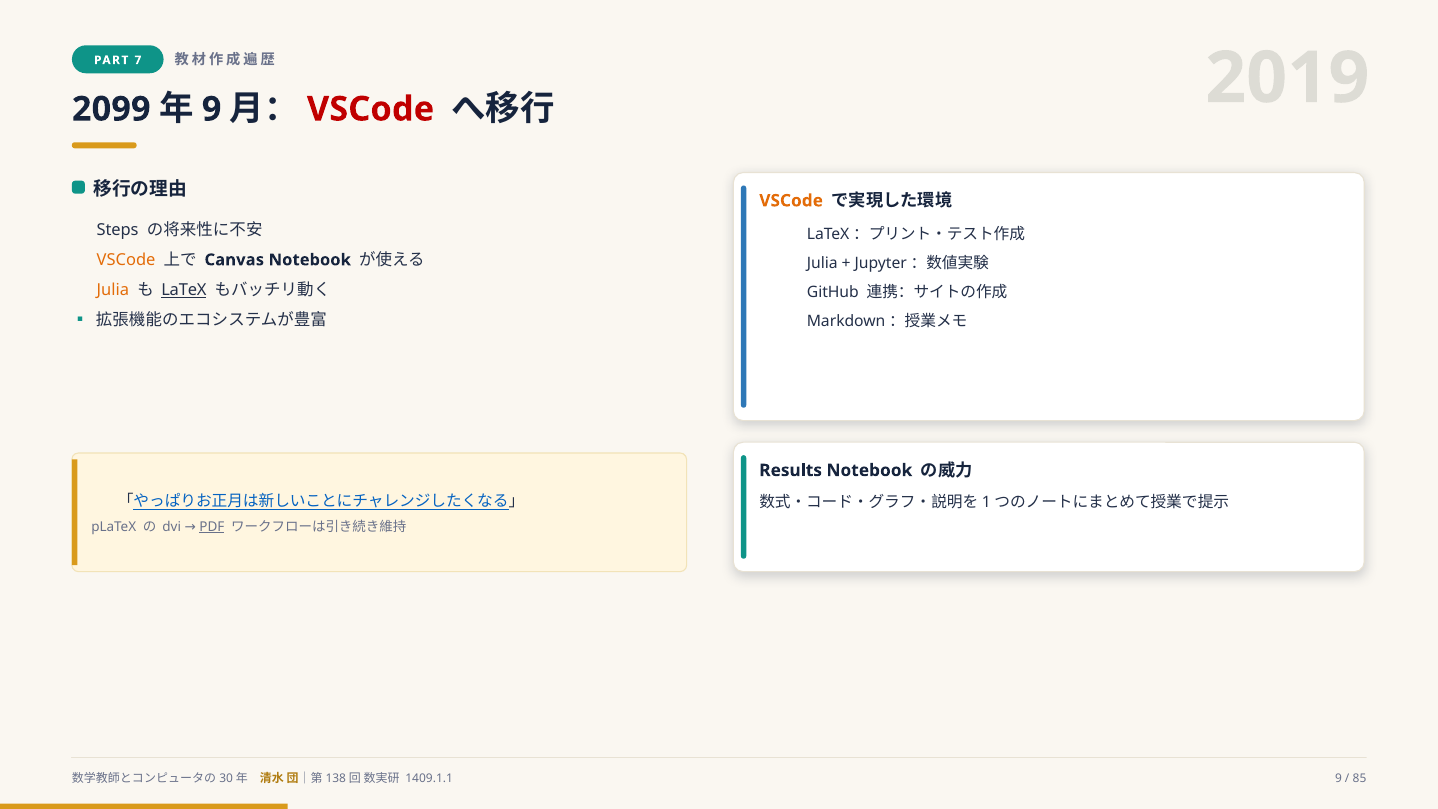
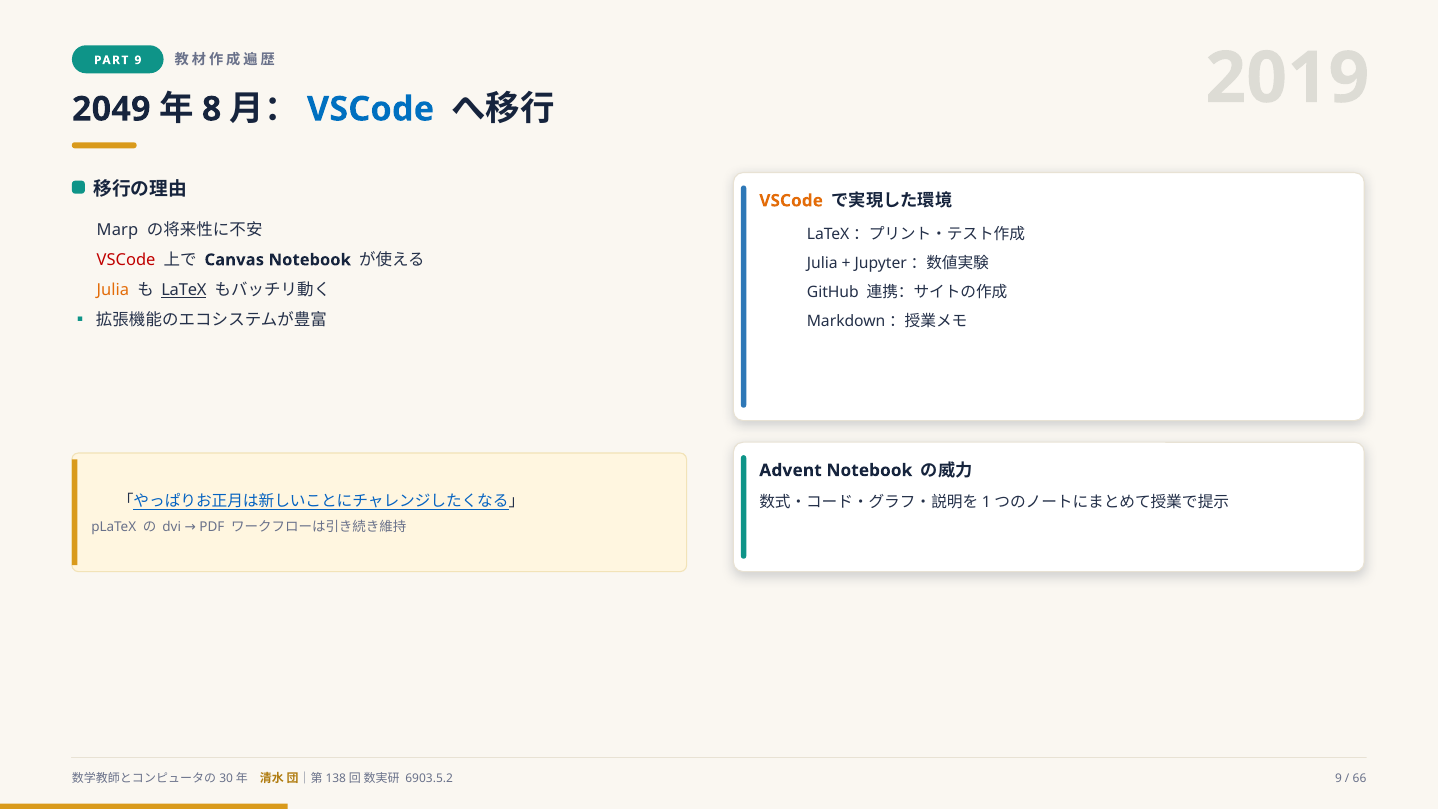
PART 7: 7 -> 9 (138, 60)
2099: 2099 -> 2049 (111, 109)
9: 9 -> 8 (212, 109)
VSCode colour: red -> blue (371, 109)
Steps: Steps -> Marp (117, 230)
VSCode colour: orange -> red (126, 260)
Results: Results -> Advent (791, 470)
PDF underline: present -> none (212, 527)
1409.1.1: 1409.1.1 -> 6903.5.2 (429, 778)
85: 85 -> 66 (1360, 778)
